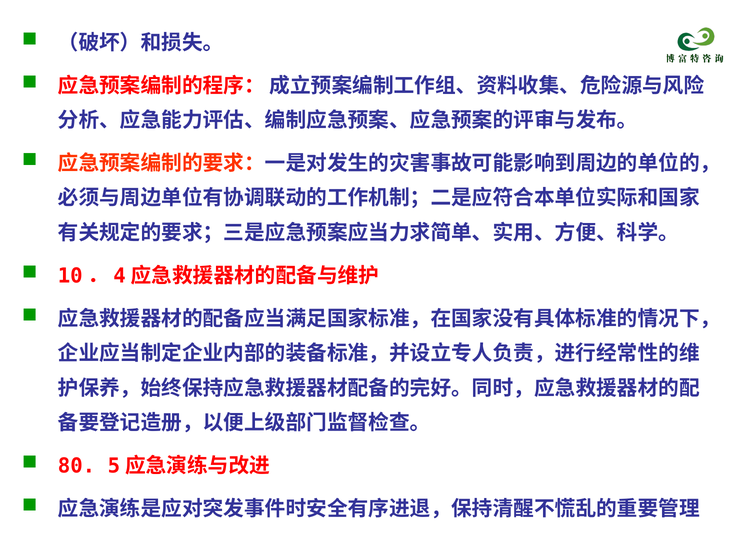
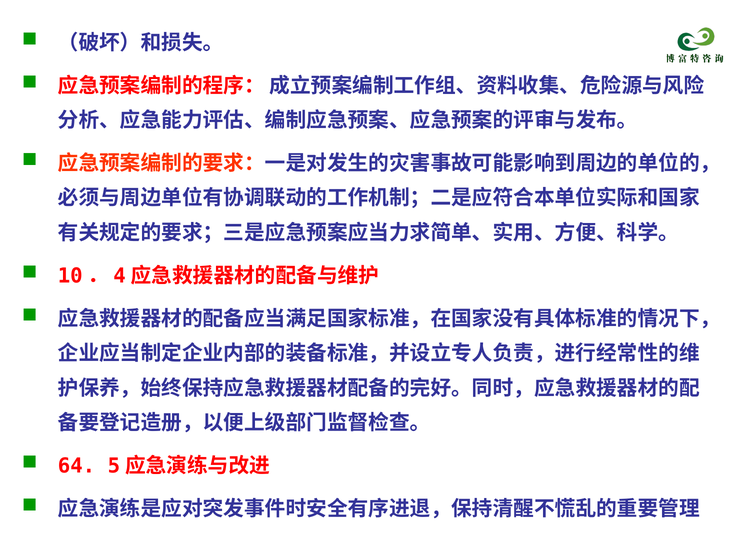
80: 80 -> 64 (77, 466)
